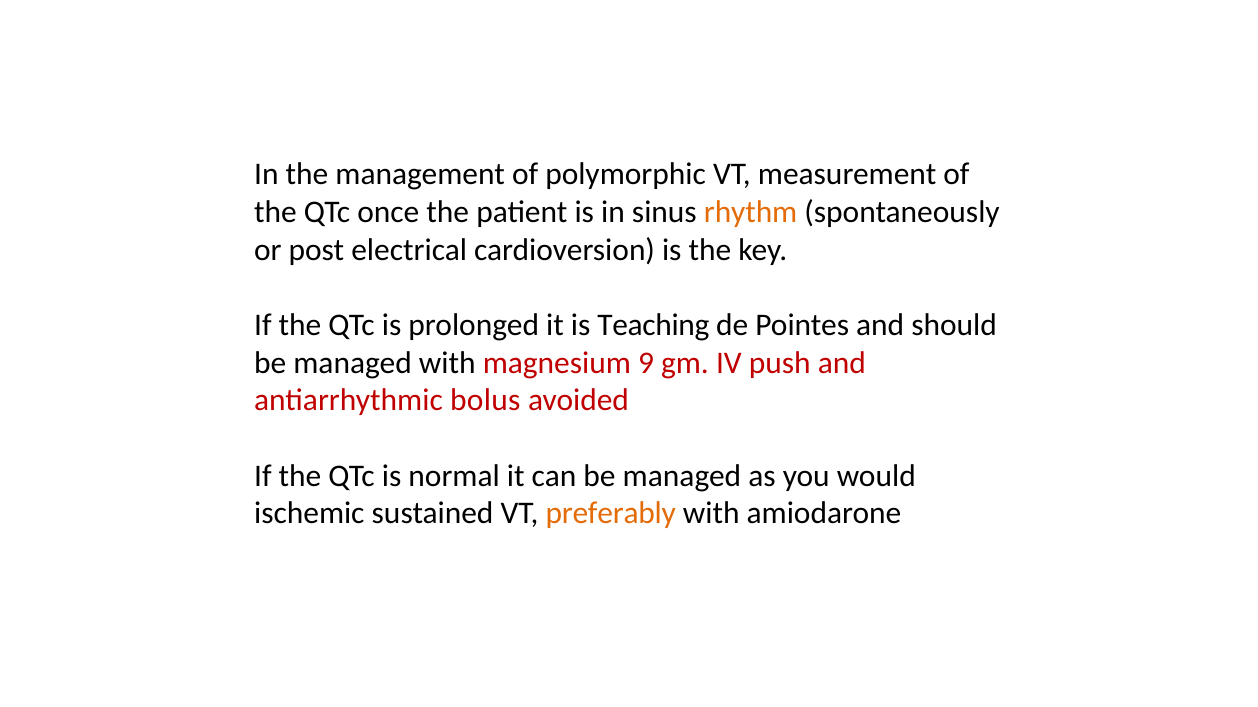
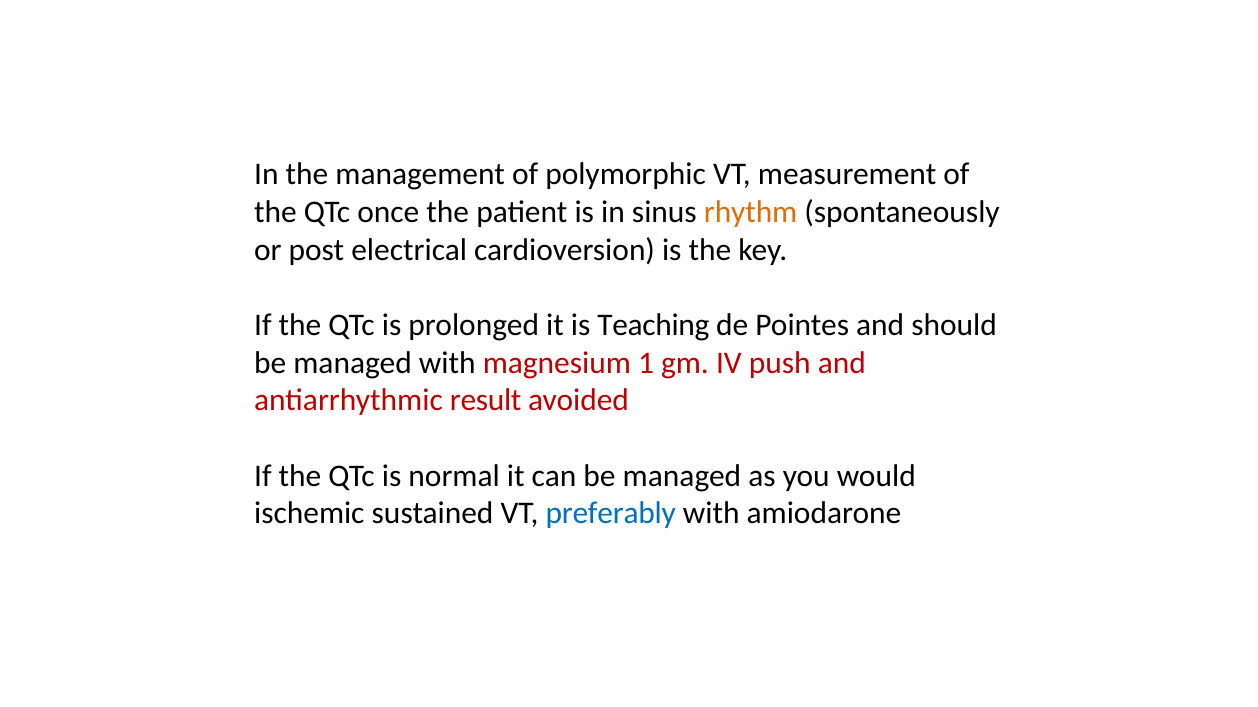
9: 9 -> 1 (646, 363)
bolus: bolus -> result (486, 401)
preferably colour: orange -> blue (611, 514)
